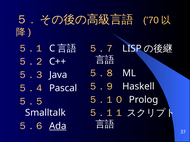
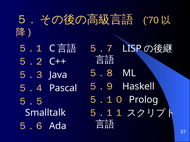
Ada underline: present -> none (58, 126)
